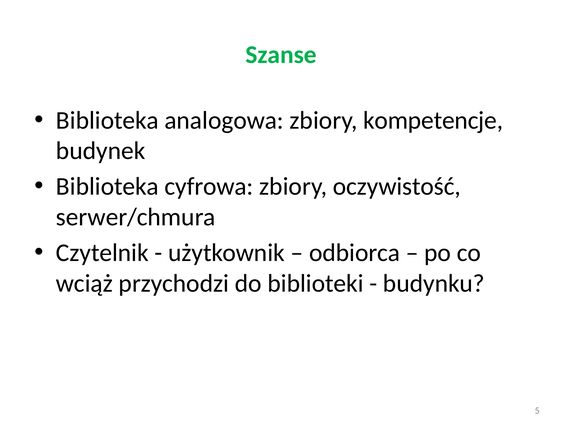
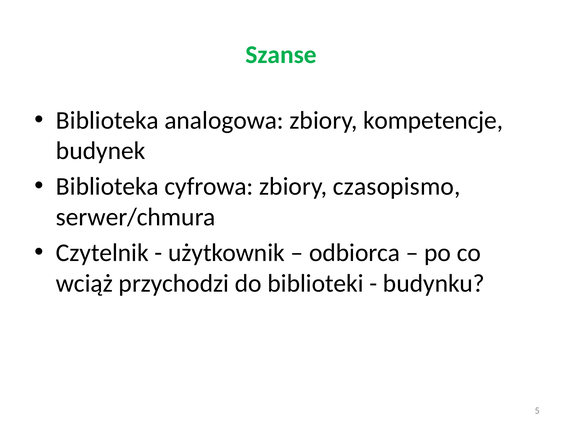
oczywistość: oczywistość -> czasopismo (397, 187)
